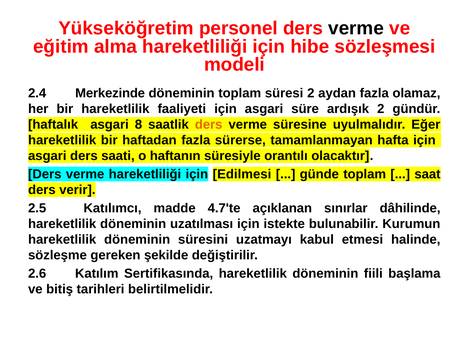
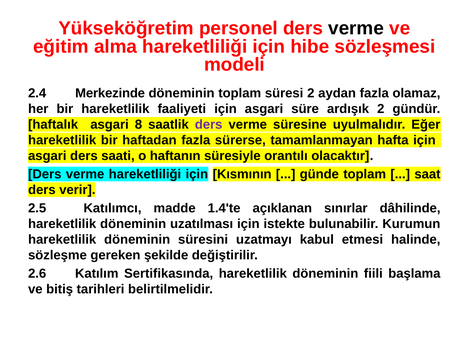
ders colour: orange -> purple (209, 124)
Edilmesi: Edilmesi -> Kısmının (242, 174)
4.7'te: 4.7'te -> 1.4'te (224, 208)
